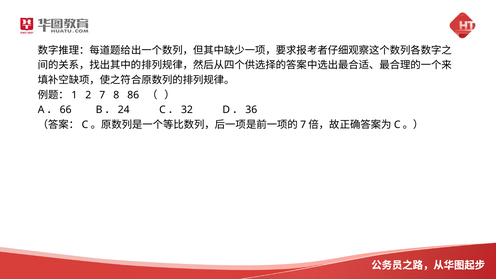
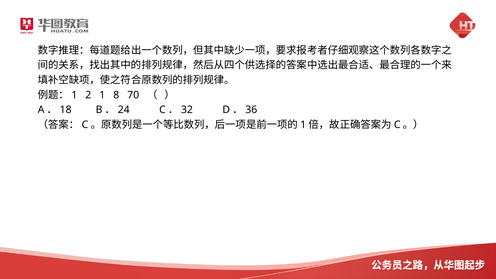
2 7: 7 -> 1 (102, 95)
86: 86 -> 70 (133, 95)
66: 66 -> 18 (66, 110)
7: 7 -> 1 (303, 125)
